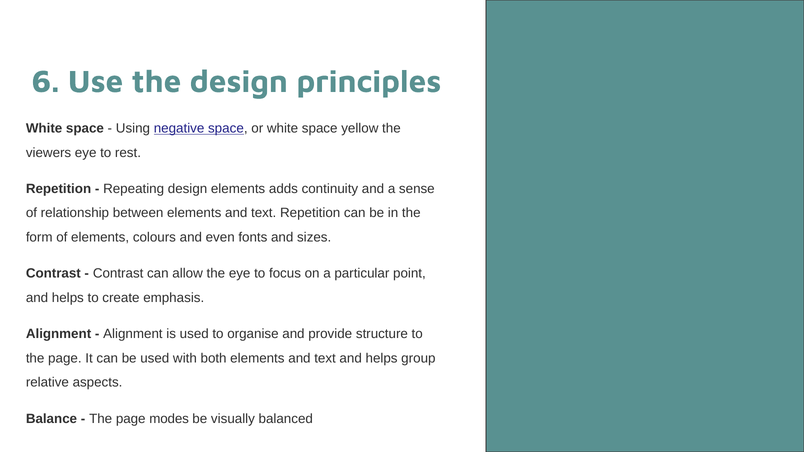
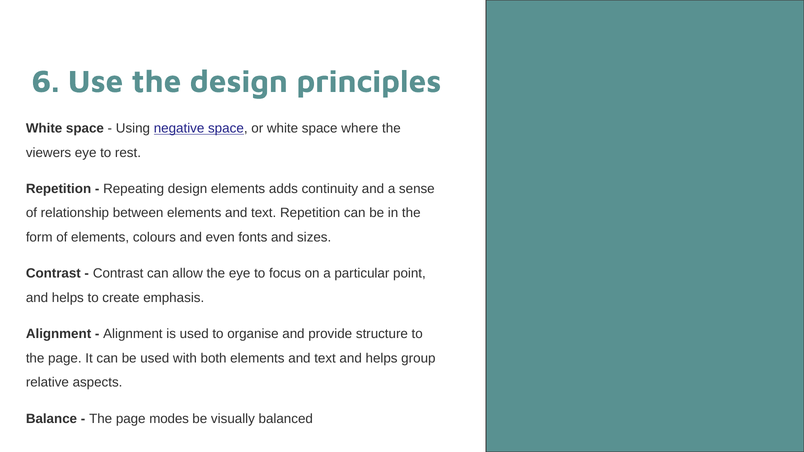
yellow: yellow -> where (360, 129)
